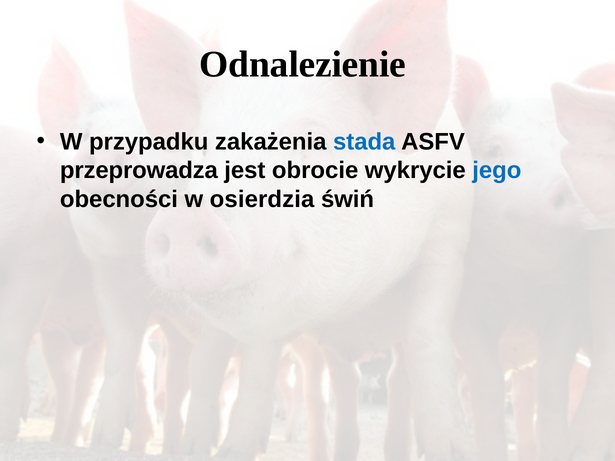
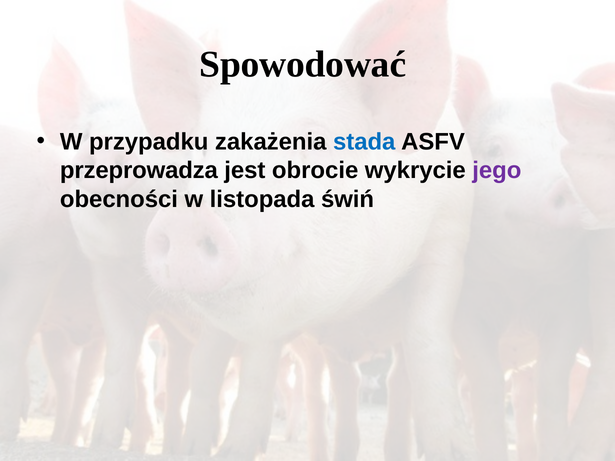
Odnalezienie: Odnalezienie -> Spowodować (303, 64)
jego colour: blue -> purple (497, 171)
osierdzia: osierdzia -> listopada (262, 199)
